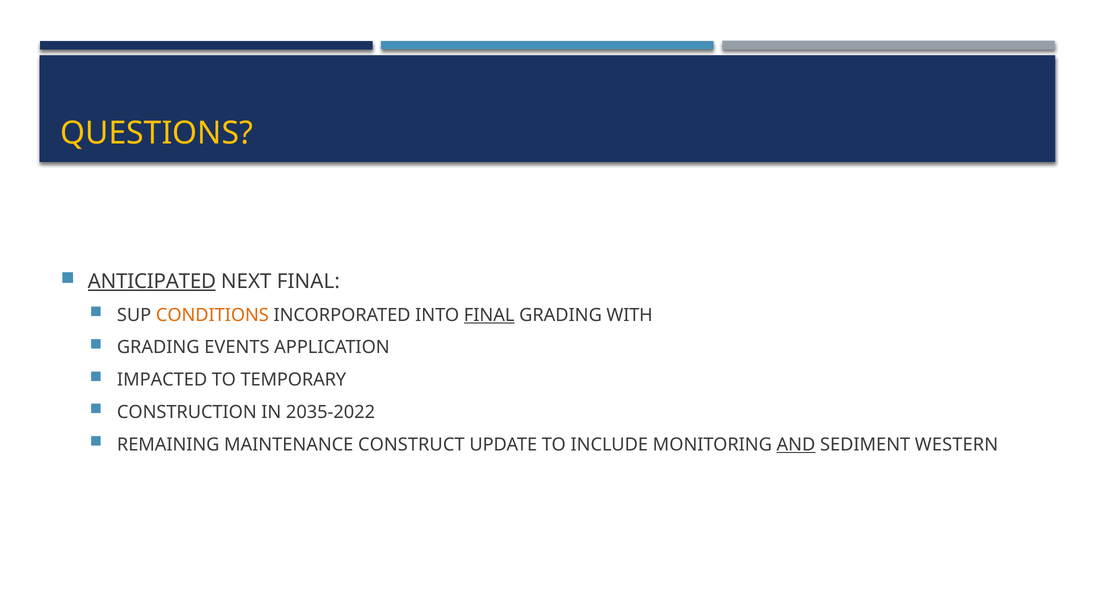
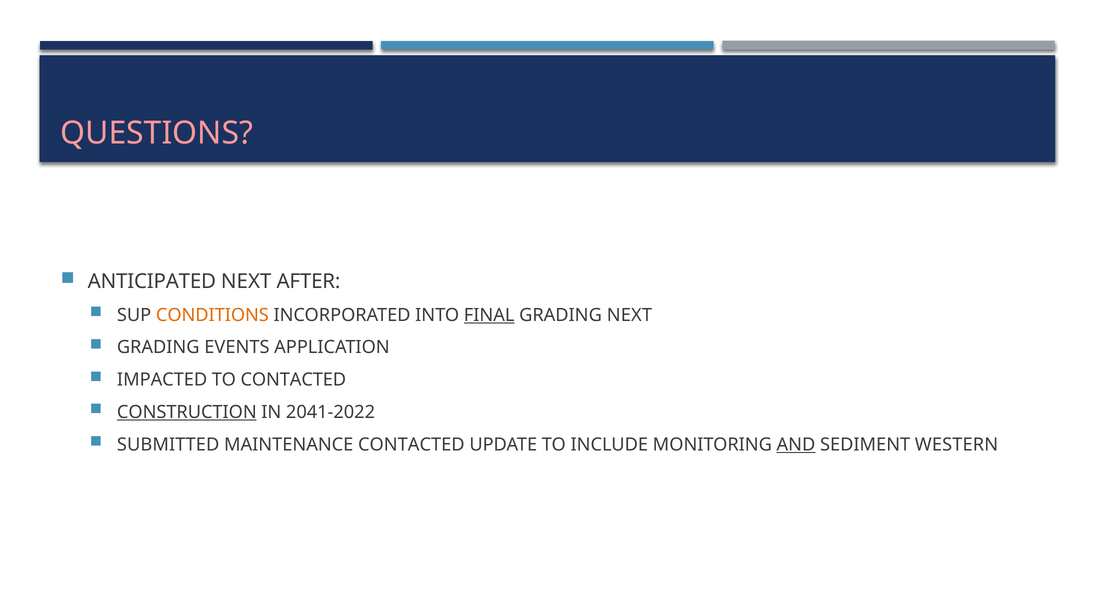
QUESTIONS colour: yellow -> pink (157, 133)
ANTICIPATED underline: present -> none (152, 281)
NEXT FINAL: FINAL -> AFTER (308, 281)
GRADING WITH: WITH -> NEXT (629, 315)
TO TEMPORARY: TEMPORARY -> CONTACTED (293, 380)
CONSTRUCTION underline: none -> present (187, 412)
2035-2022: 2035-2022 -> 2041-2022 (331, 412)
REMAINING: REMAINING -> SUBMITTED (168, 445)
MAINTENANCE CONSTRUCT: CONSTRUCT -> CONTACTED (411, 445)
